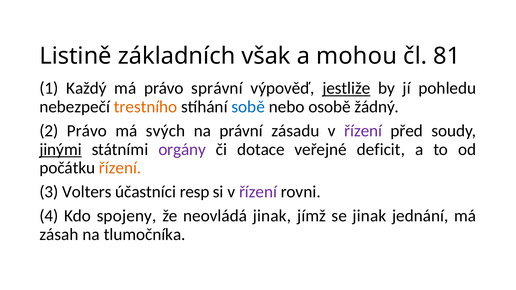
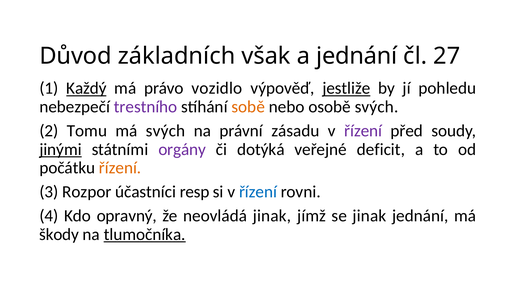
Listině: Listině -> Důvod (76, 56)
a mohou: mohou -> jednání (357, 56)
81: 81 -> 27 (447, 56)
Každý underline: none -> present (86, 88)
správní: správní -> vozidlo (217, 88)
trestního colour: orange -> purple (146, 107)
sobě colour: blue -> orange (248, 107)
osobě žádný: žádný -> svých (377, 107)
2 Právo: Právo -> Tomu (87, 131)
dotace: dotace -> dotýká (261, 150)
Volters: Volters -> Rozpor (87, 192)
řízení colour: purple -> blue (258, 192)
spojeny: spojeny -> opravný (127, 216)
zásah: zásah -> škody (59, 235)
tlumočníka underline: none -> present (145, 235)
